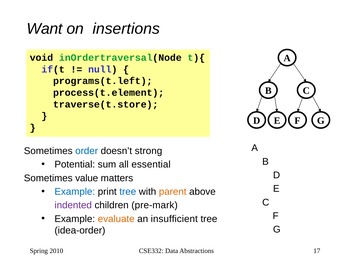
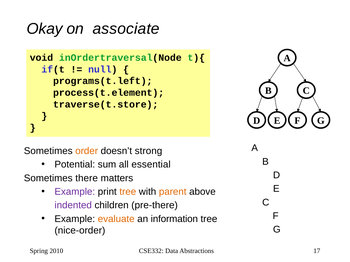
Want: Want -> Okay (45, 29)
insertions: insertions -> associate (126, 29)
order colour: blue -> orange (87, 151)
value: value -> there (87, 178)
Example colour: blue -> purple (75, 192)
tree colour: blue -> orange (128, 192)
pre-mark: pre-mark -> pre-there (155, 206)
insufficient: insufficient -> information (174, 219)
idea-order: idea-order -> nice-order (80, 231)
